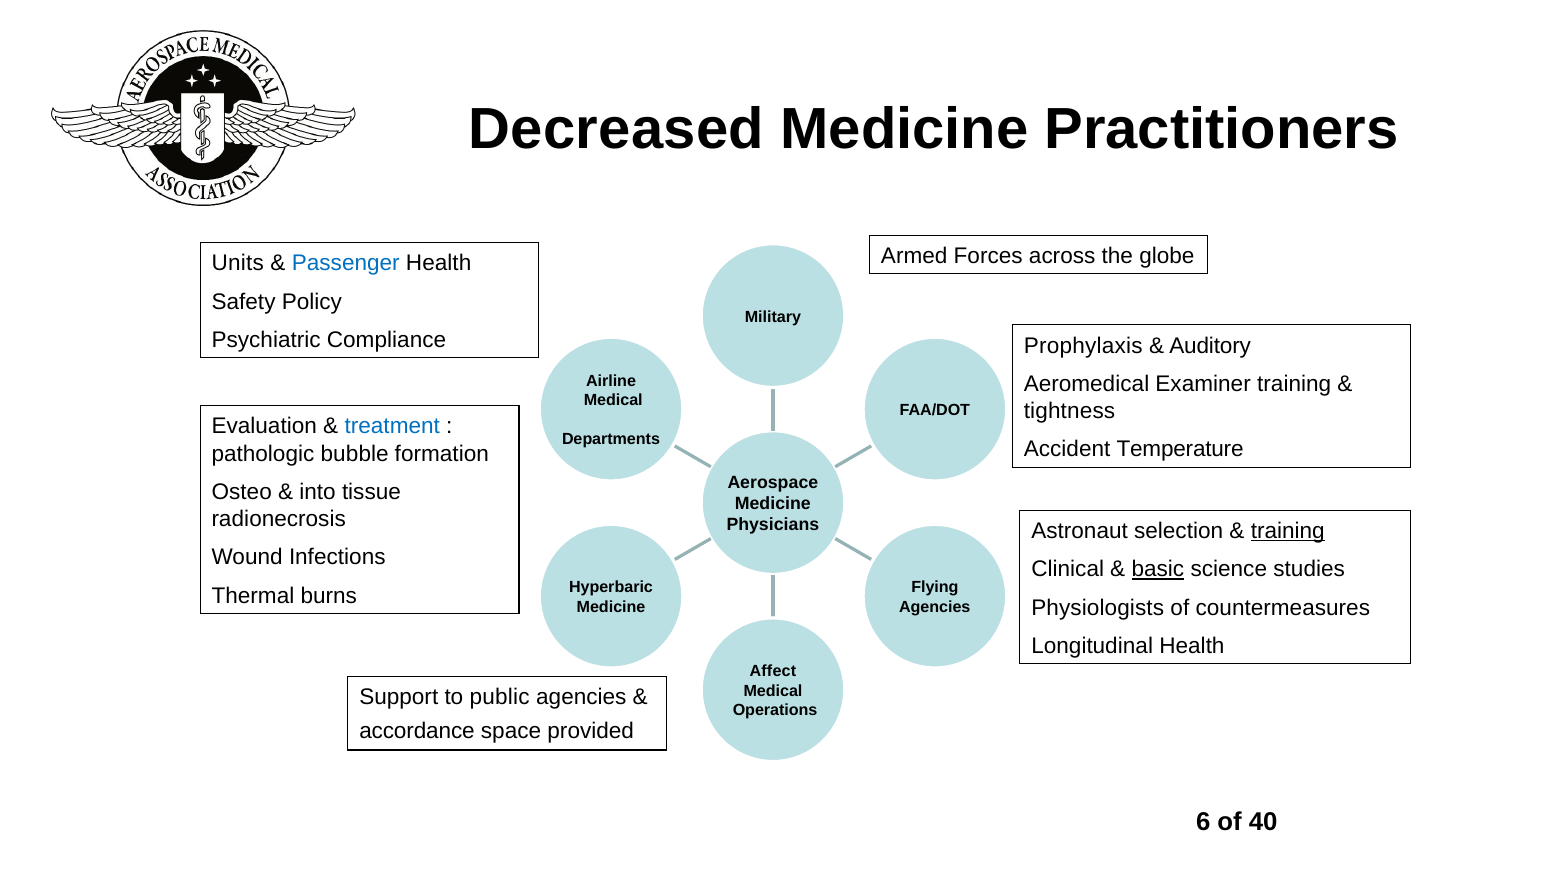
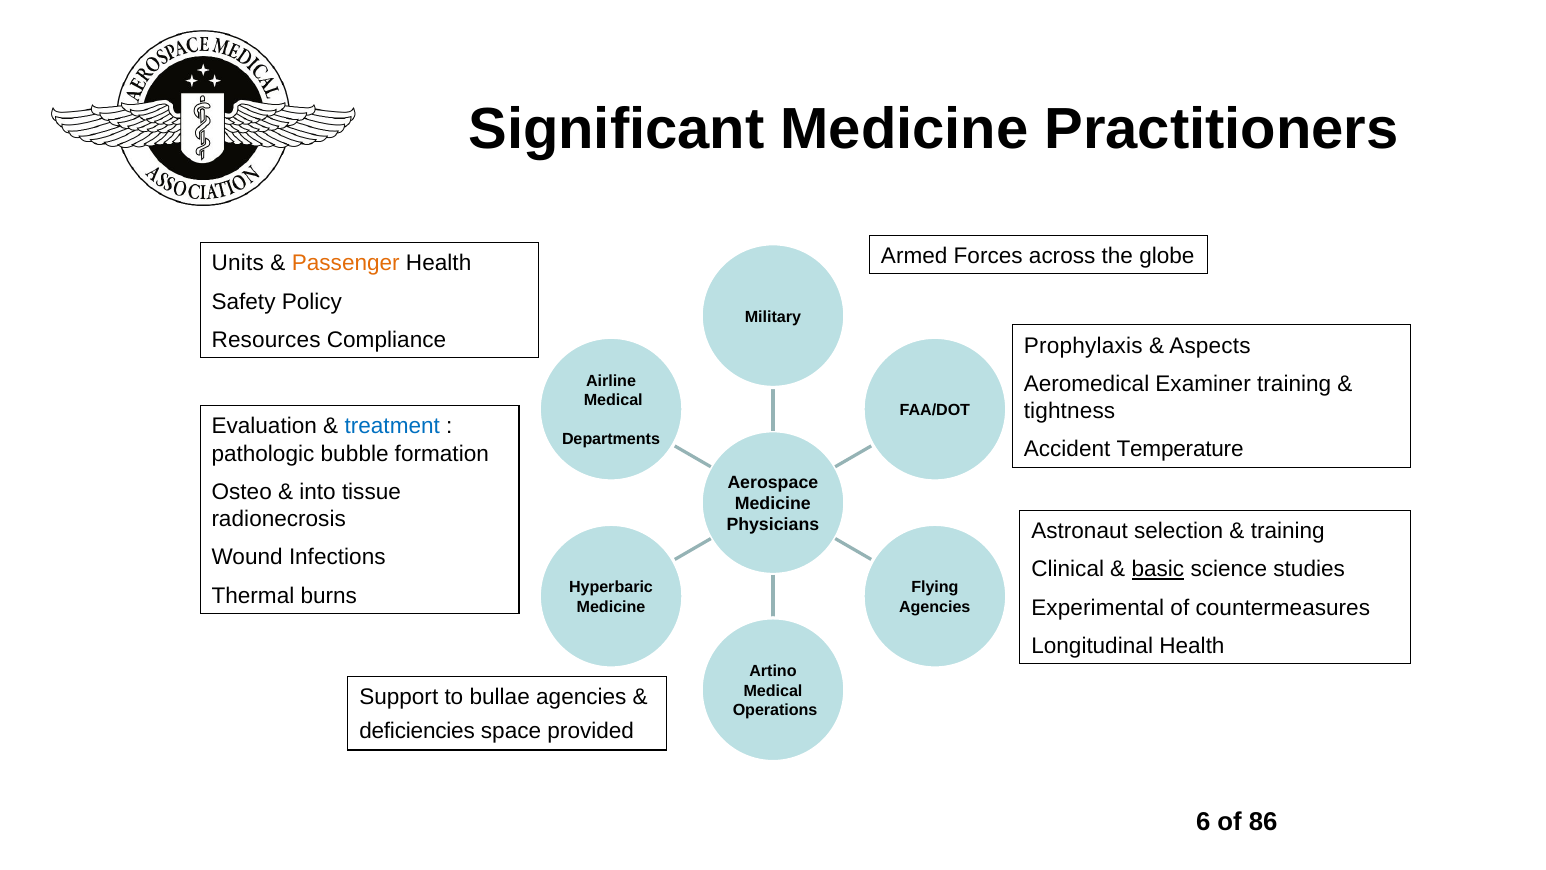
Decreased: Decreased -> Significant (617, 130)
Passenger colour: blue -> orange (346, 263)
Psychiatric: Psychiatric -> Resources (266, 340)
Auditory: Auditory -> Aspects (1210, 346)
training underline: present -> none (1288, 531)
Physiologists: Physiologists -> Experimental (1098, 608)
Affect: Affect -> Artino (773, 671)
public: public -> bullae (500, 697)
accordance: accordance -> deficiencies (417, 731)
40: 40 -> 86 (1263, 821)
